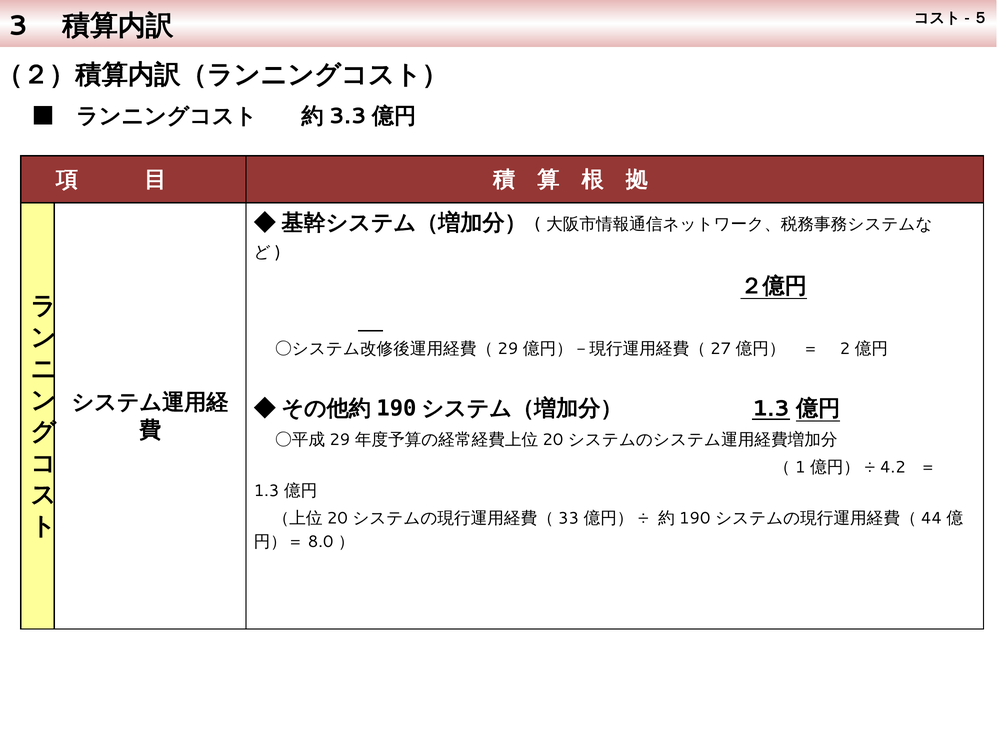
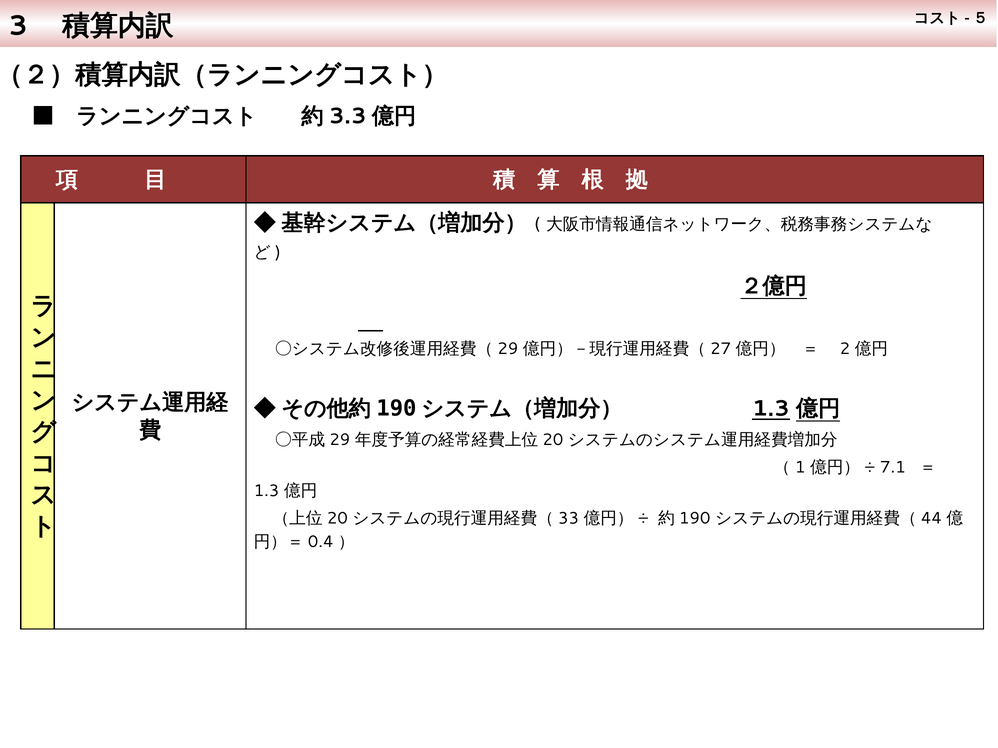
4.2: 4.2 -> 7.1 (893, 468)
8.0: 8.0 -> 0.4 (321, 542)
